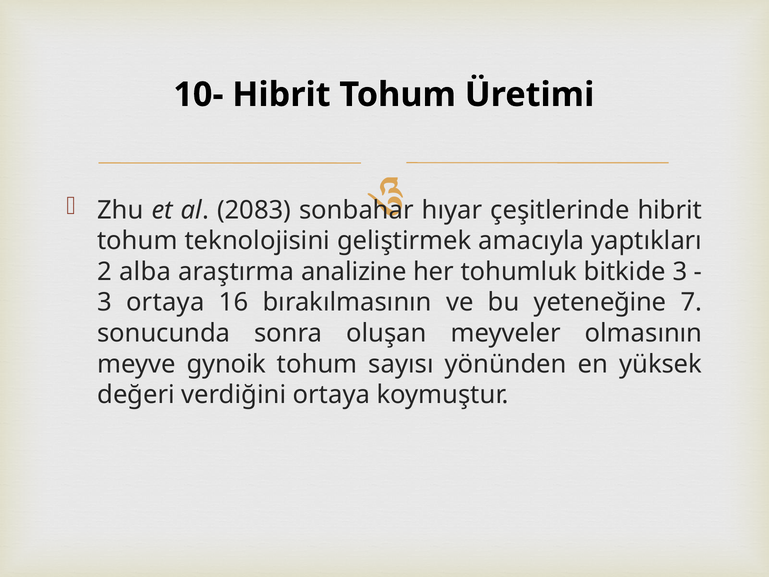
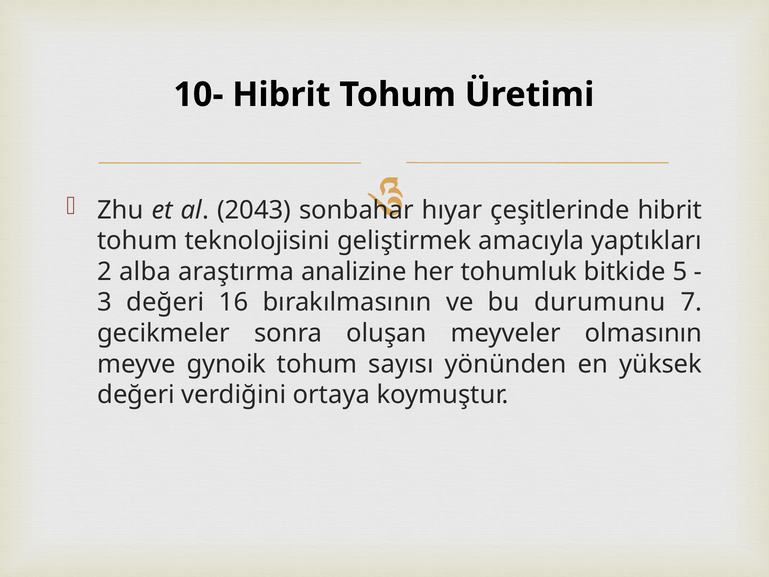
2083: 2083 -> 2043 (254, 210)
bitkide 3: 3 -> 5 (680, 272)
3 ortaya: ortaya -> değeri (165, 302)
yeteneğine: yeteneğine -> durumunu (600, 302)
sonucunda: sonucunda -> gecikmeler (164, 333)
